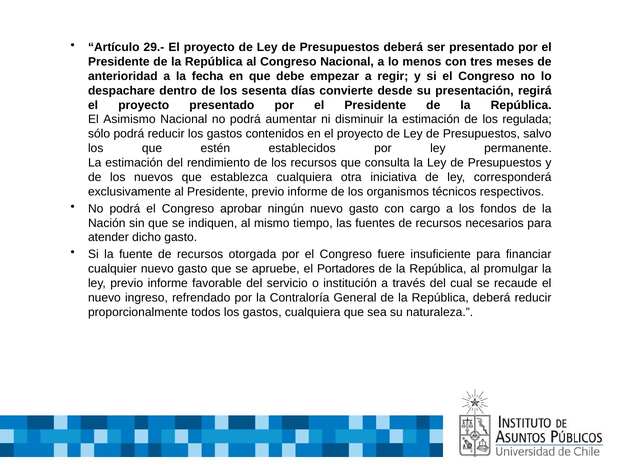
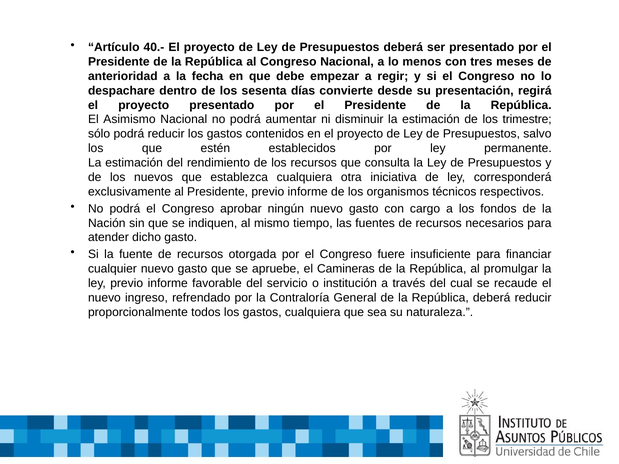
29.-: 29.- -> 40.- (154, 47)
regulada: regulada -> trimestre (527, 120)
Portadores: Portadores -> Camineras (346, 269)
